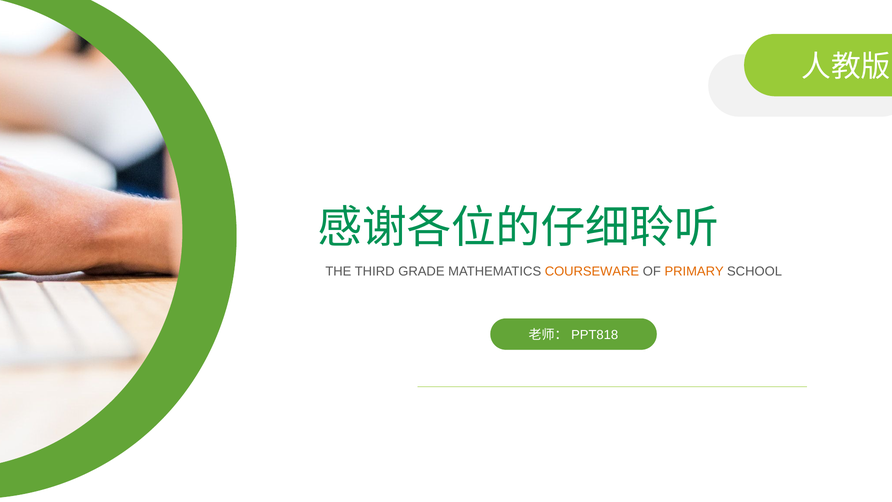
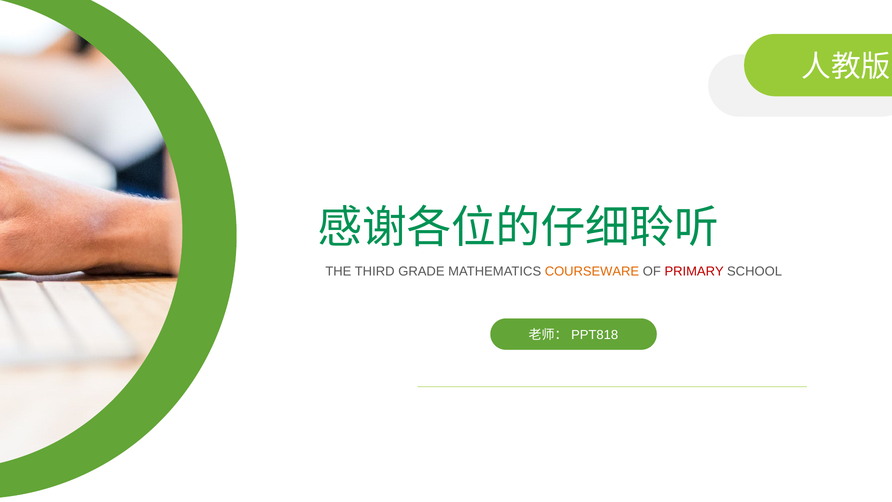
PRIMARY colour: orange -> red (694, 271)
